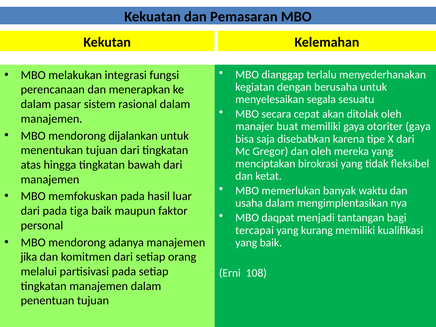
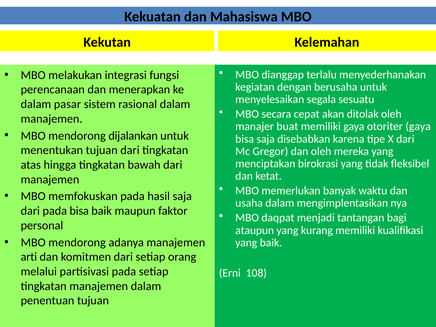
Pemasaran: Pemasaran -> Mahasiswa (244, 17)
hasil luar: luar -> saja (182, 196)
pada tiga: tiga -> bisa (79, 211)
tercapai: tercapai -> ataupun (255, 230)
jika: jika -> arti (29, 257)
